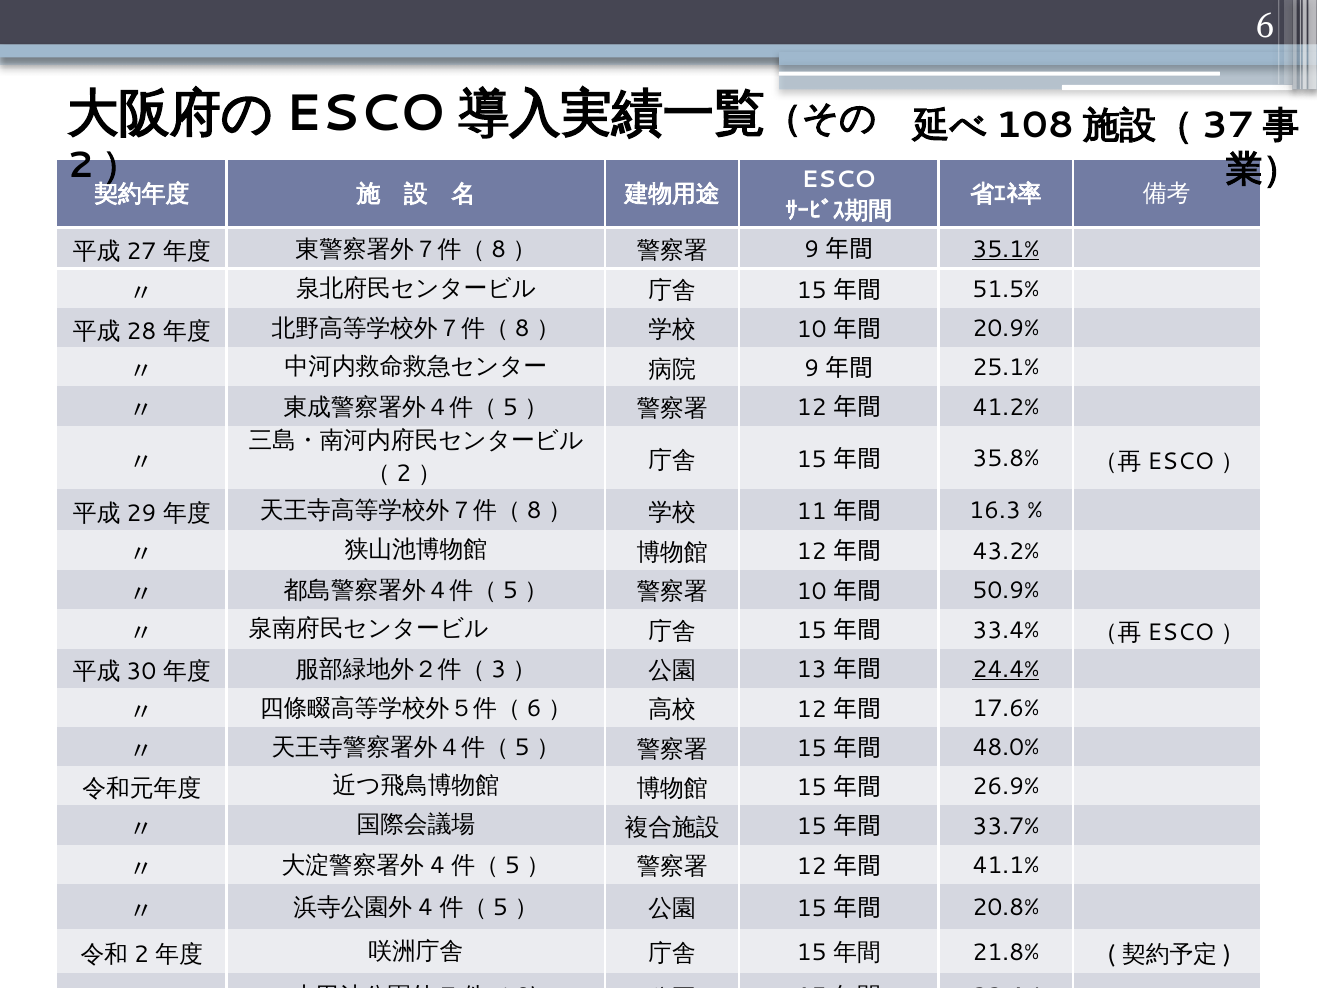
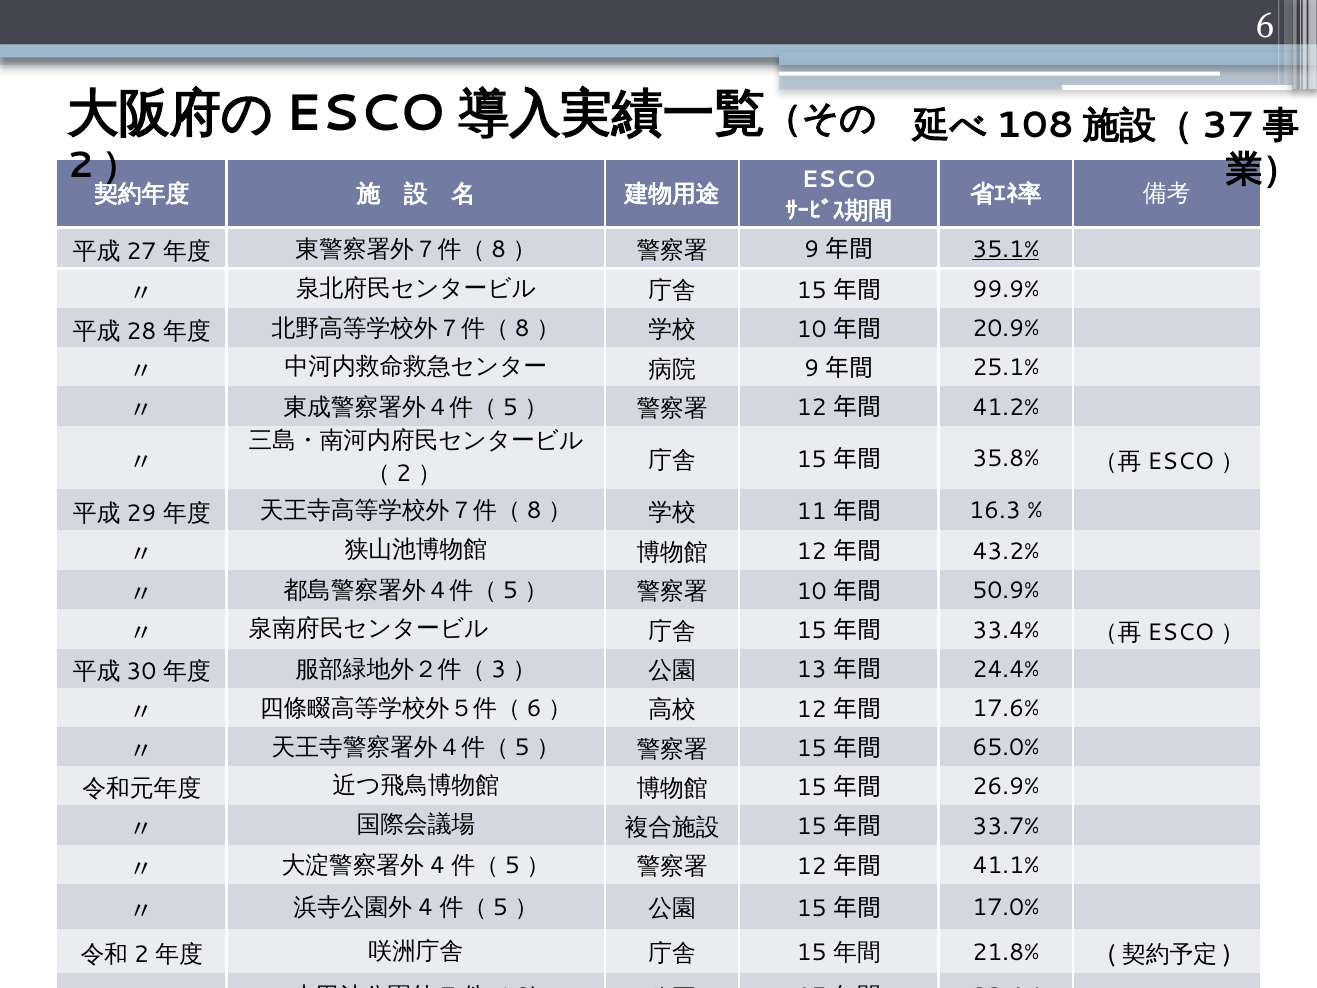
51.5%: 51.5% -> 99.9% (1006, 289)
24.4% underline: present -> none (1006, 669)
48.0%: 48.0% -> 65.0% (1006, 748)
20.8%: 20.8% -> 17.0% (1006, 908)
